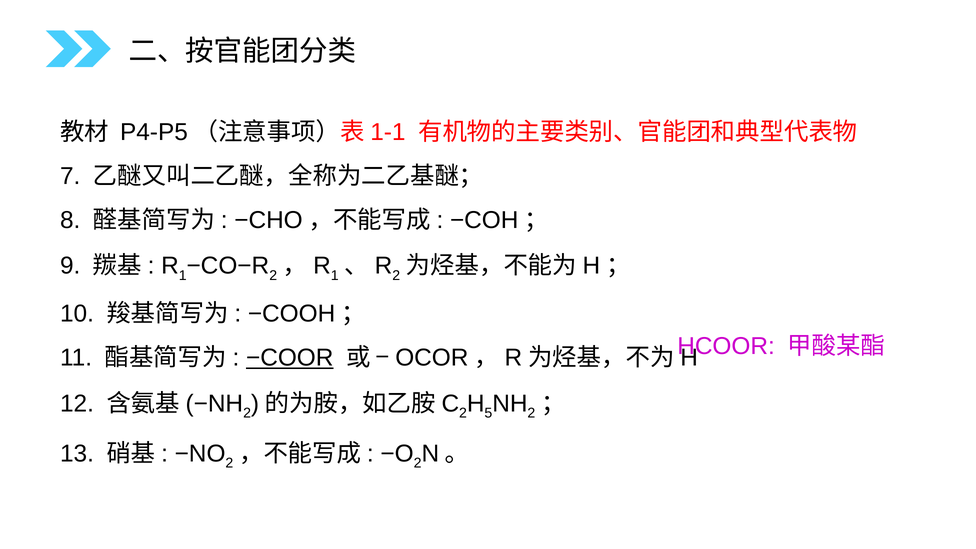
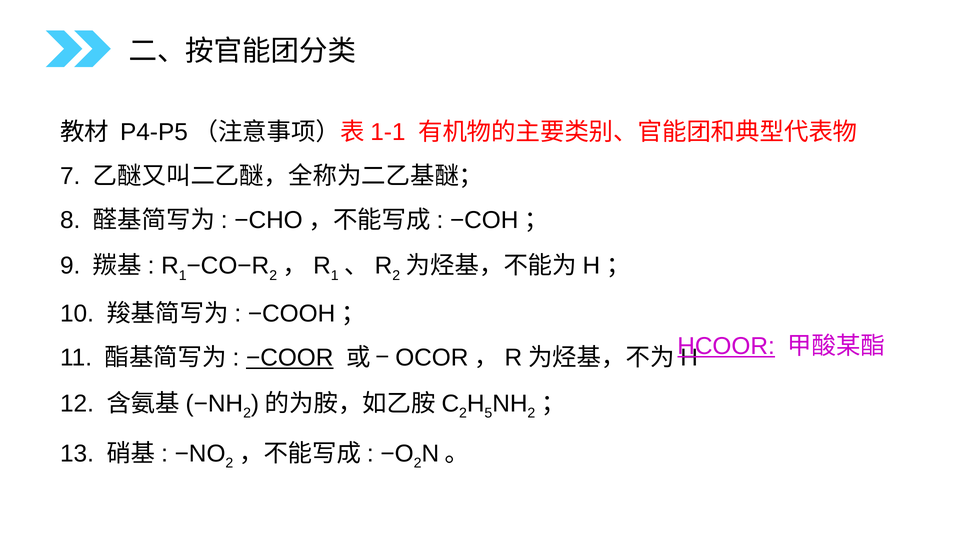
HCOOR underline: none -> present (726, 346)
